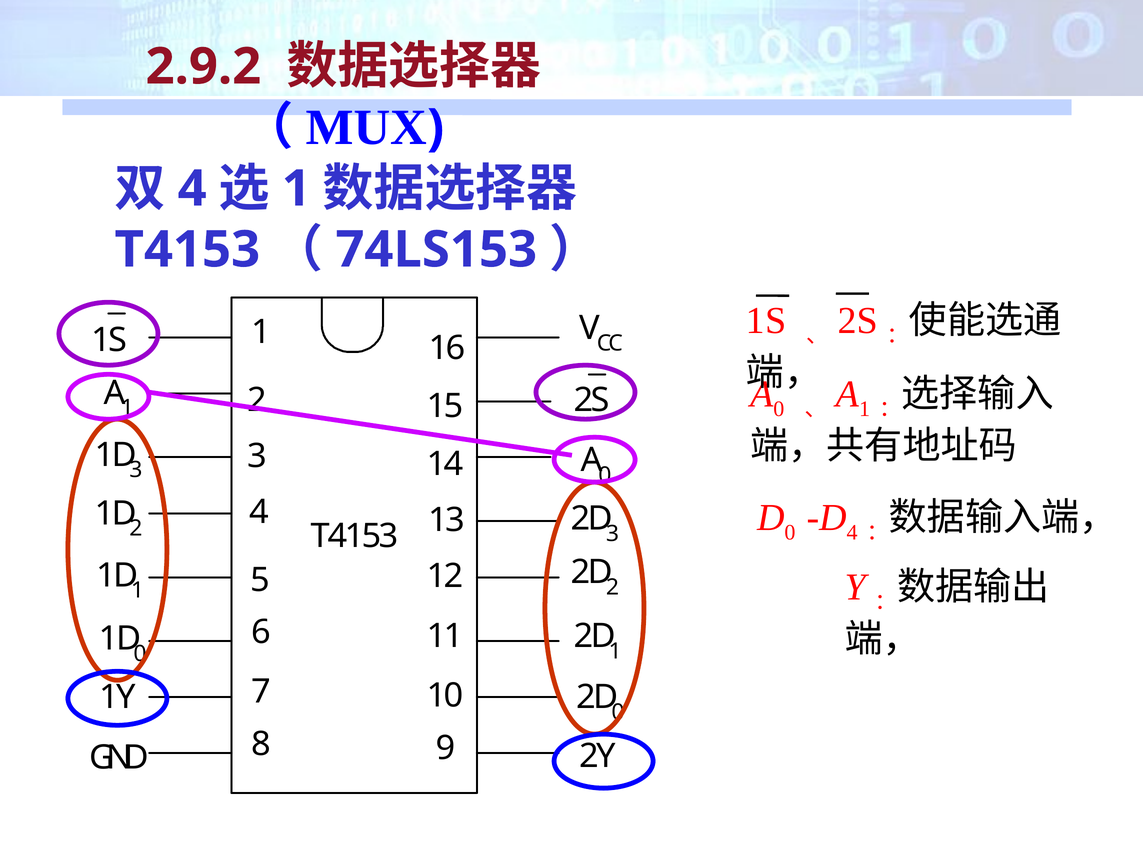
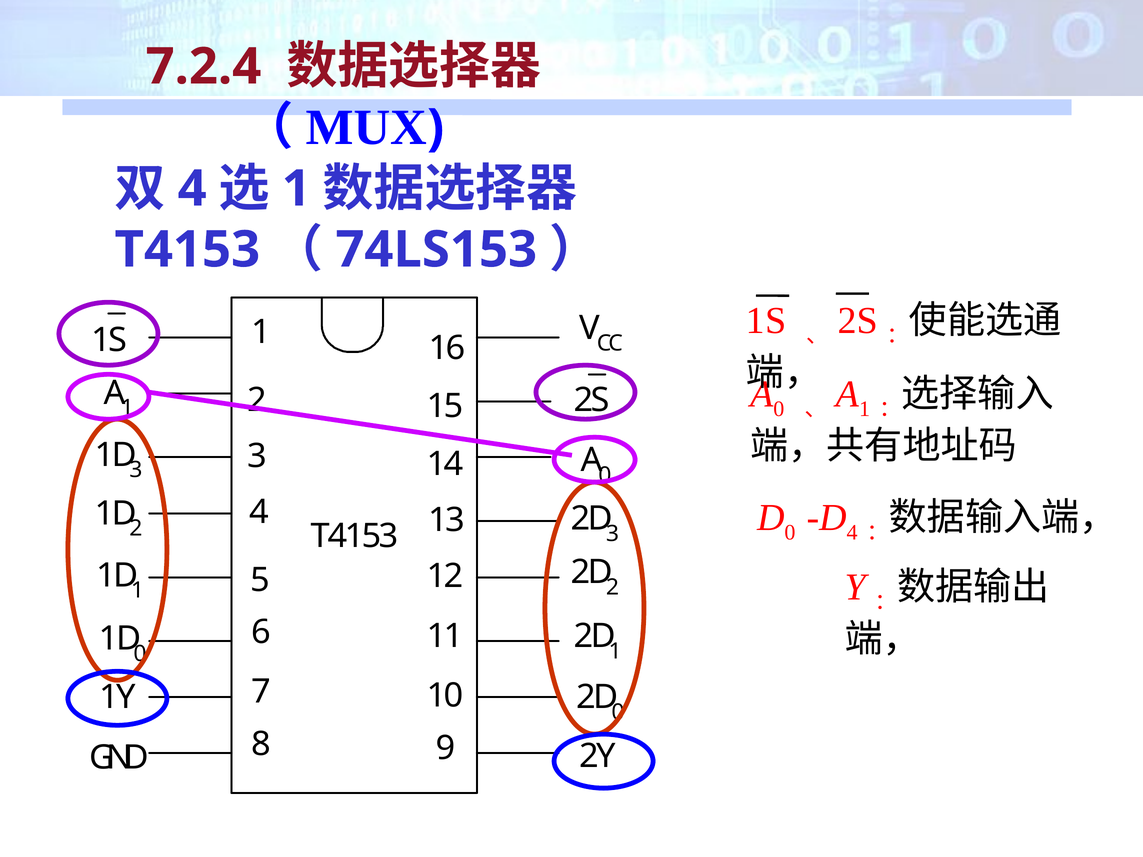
2.9.2: 2.9.2 -> 7.2.4 (203, 67)
